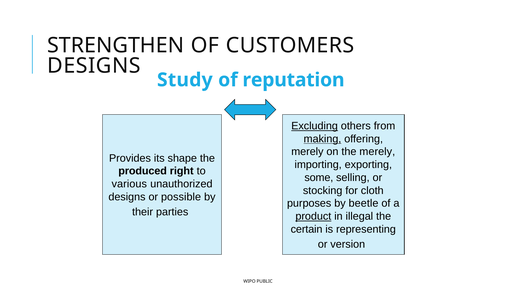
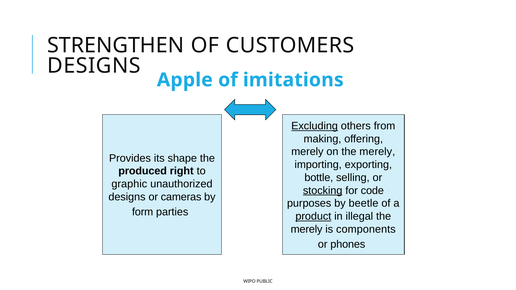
Study: Study -> Apple (185, 80)
reputation: reputation -> imitations (293, 80)
making underline: present -> none (322, 139)
some: some -> bottle (319, 178)
various: various -> graphic (129, 184)
stocking underline: none -> present (323, 191)
cloth: cloth -> code (372, 191)
possible: possible -> cameras (181, 197)
their: their -> form (143, 212)
certain: certain -> merely (307, 229)
representing: representing -> components (366, 229)
version: version -> phones (348, 244)
